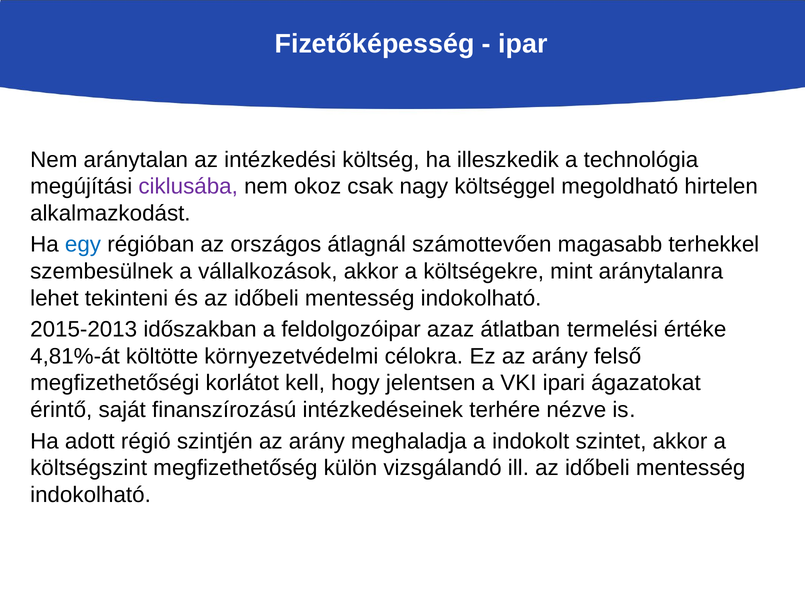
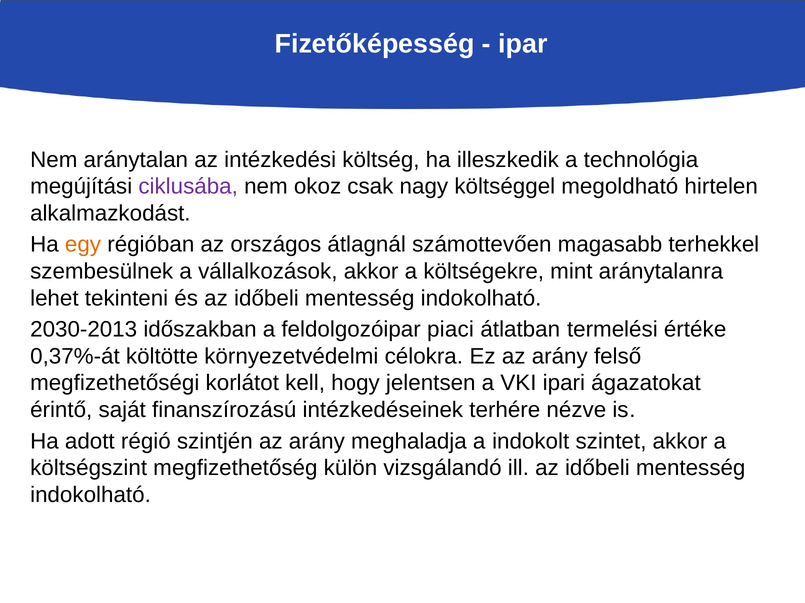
egy colour: blue -> orange (83, 245)
2015-2013: 2015-2013 -> 2030-2013 (84, 330)
azaz: azaz -> piaci (451, 330)
4,81%-át: 4,81%-át -> 0,37%-át (75, 357)
